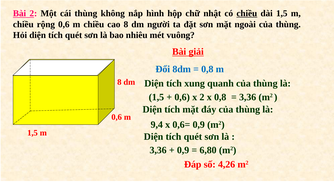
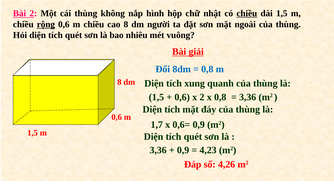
rộng underline: none -> present (46, 24)
9,4: 9,4 -> 1,7 (157, 125)
6,80: 6,80 -> 4,23 (208, 150)
